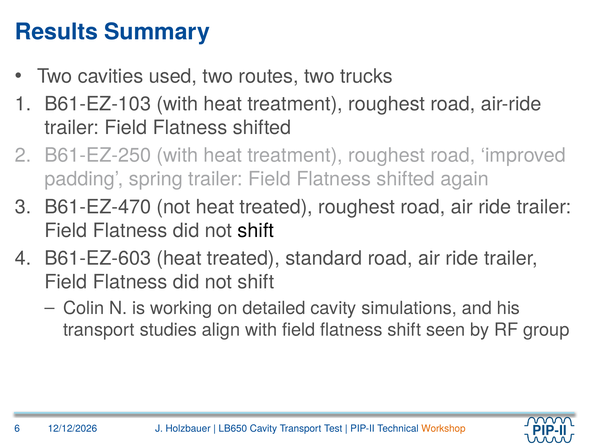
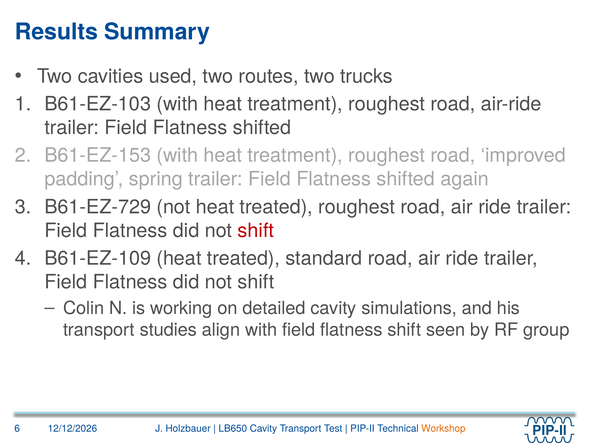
B61-EZ-250: B61-EZ-250 -> B61-EZ-153 (98, 155)
B61-EZ-470: B61-EZ-470 -> B61-EZ-729 (98, 207)
shift colour: black -> red (256, 230)
B61-EZ-603: B61-EZ-603 -> B61-EZ-109 (98, 258)
